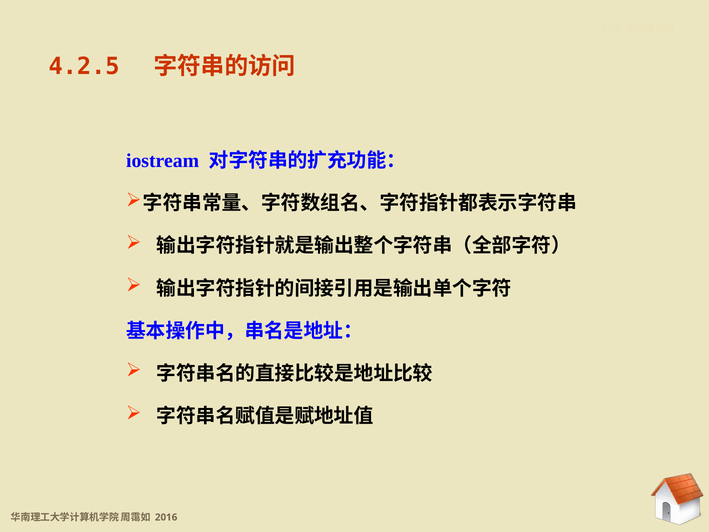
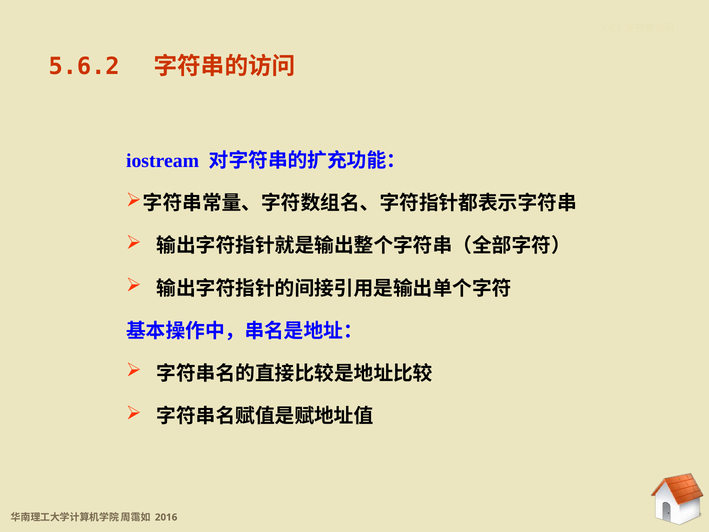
4.2.5: 4.2.5 -> 5.6.2 (84, 67)
